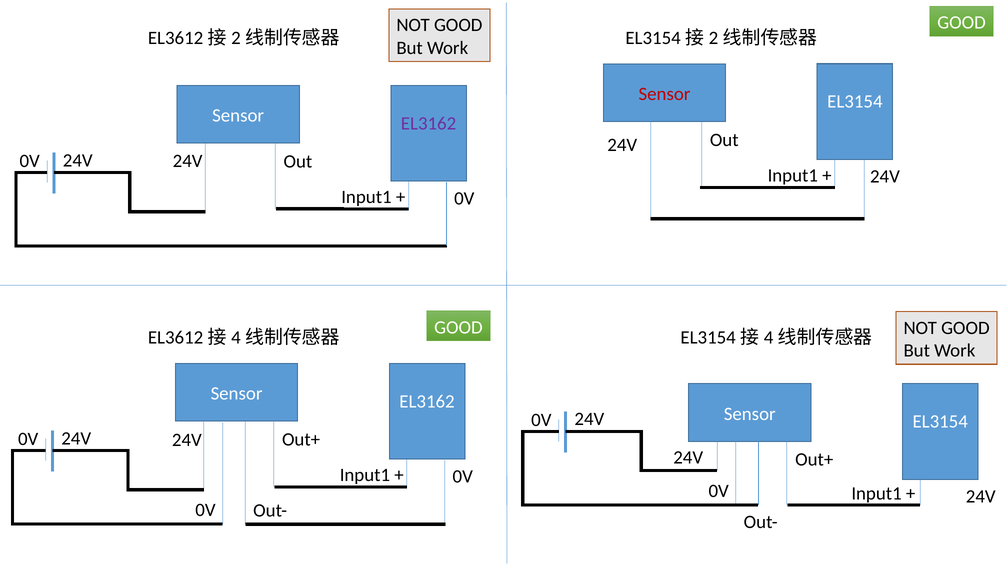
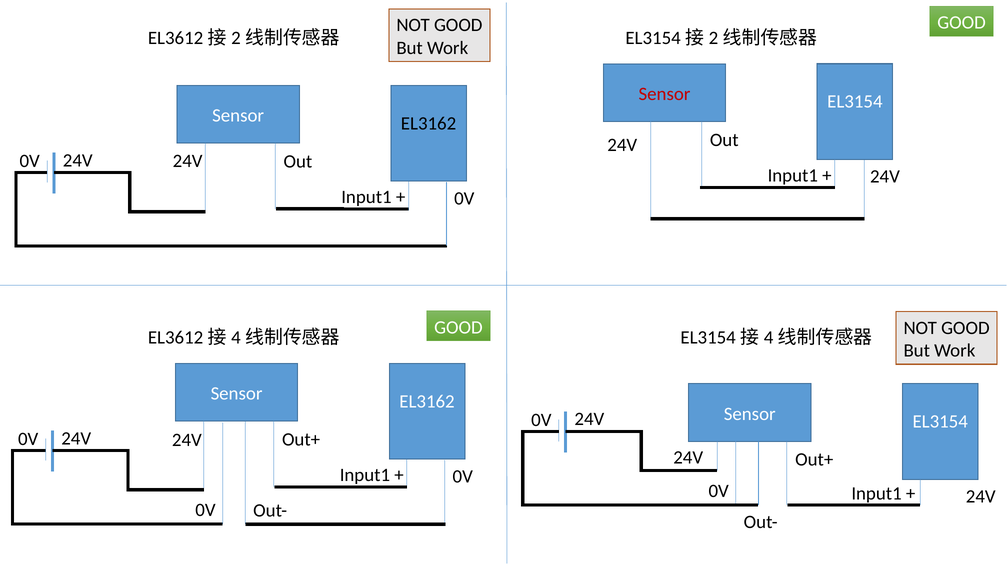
EL3162 colour: purple -> black (429, 123)
